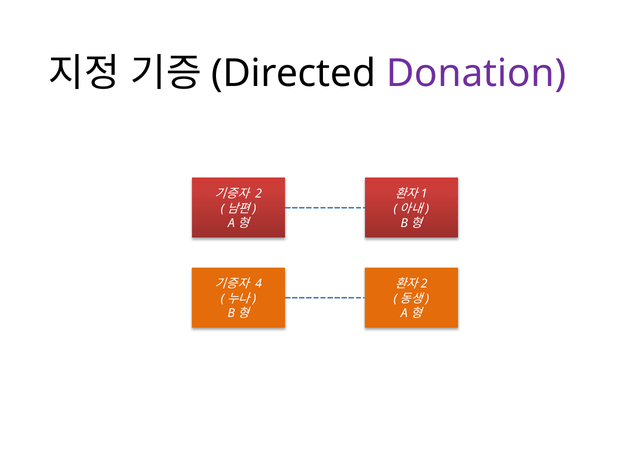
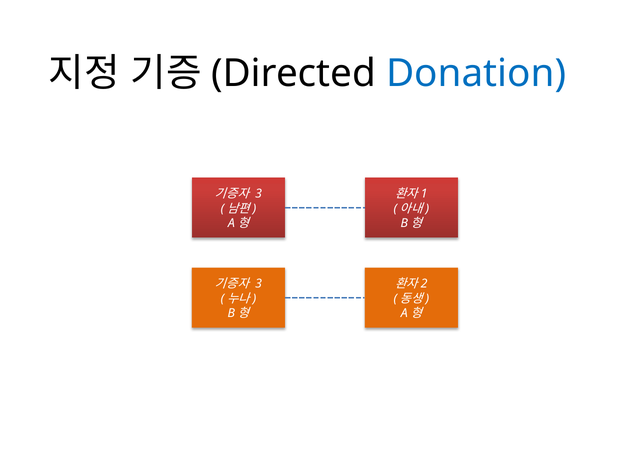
Donation colour: purple -> blue (476, 74)
2: 2 -> 3 (259, 194)
4: 4 -> 3 (259, 284)
